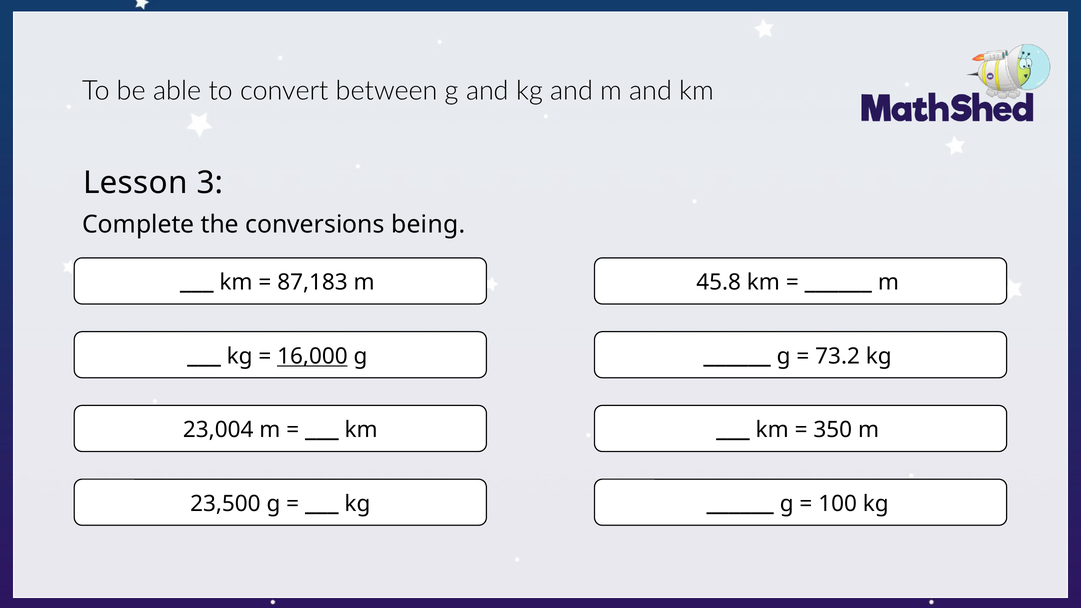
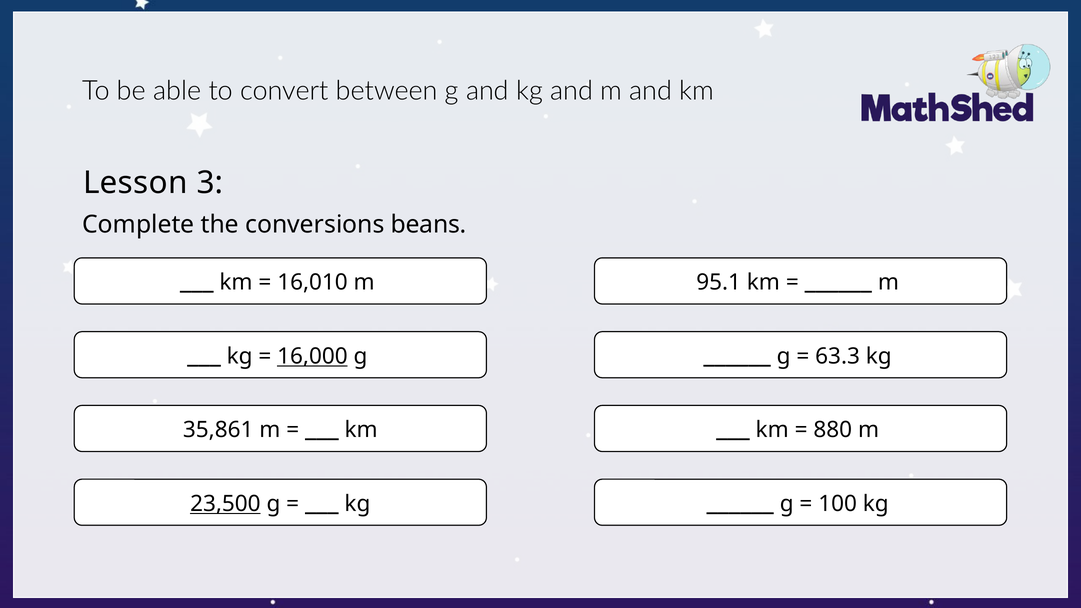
being: being -> beans (428, 224)
87,183: 87,183 -> 16,010 (312, 283)
45.8: 45.8 -> 95.1 (719, 283)
73.2: 73.2 -> 63.3 (838, 356)
350: 350 -> 880 (833, 430)
23,004: 23,004 -> 35,861 (218, 430)
23,500 underline: none -> present (225, 504)
